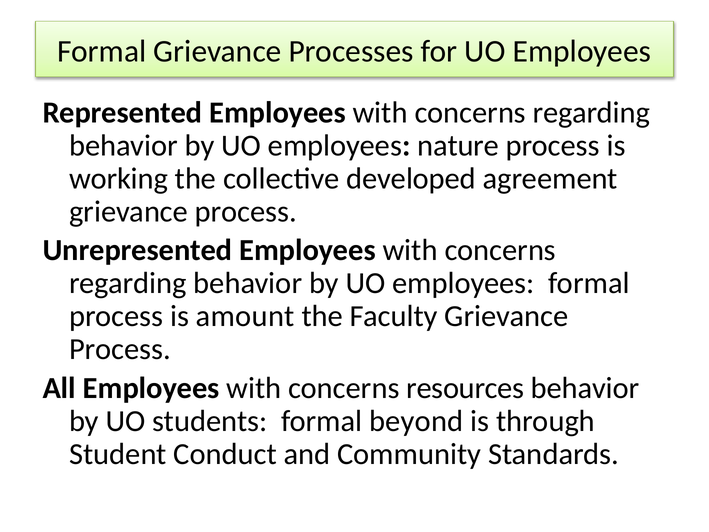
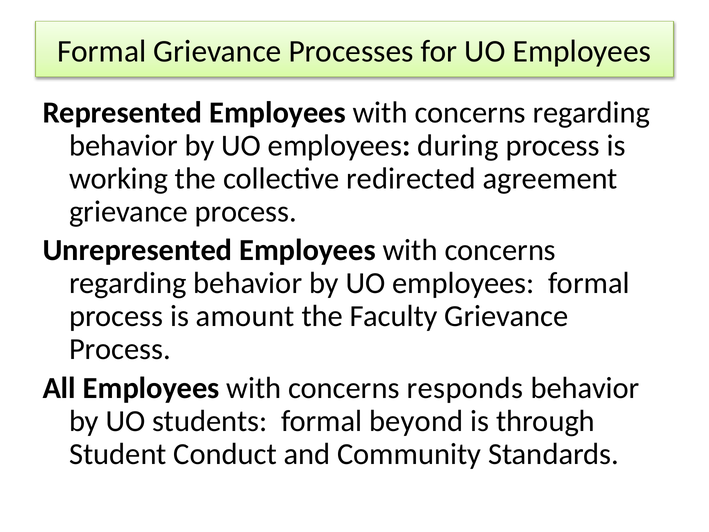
nature: nature -> during (458, 146)
developed: developed -> redirected (411, 179)
resources: resources -> responds (465, 388)
